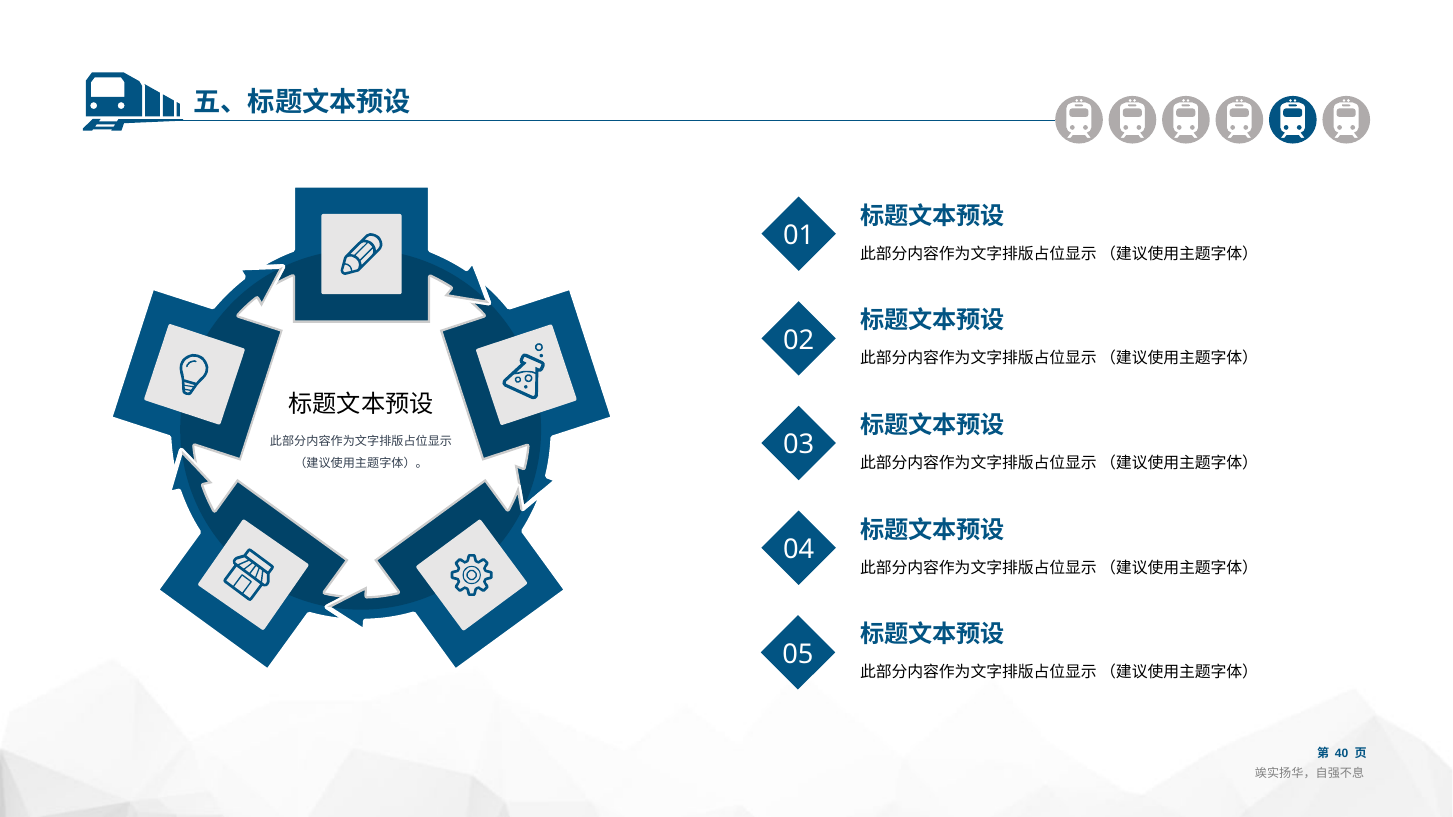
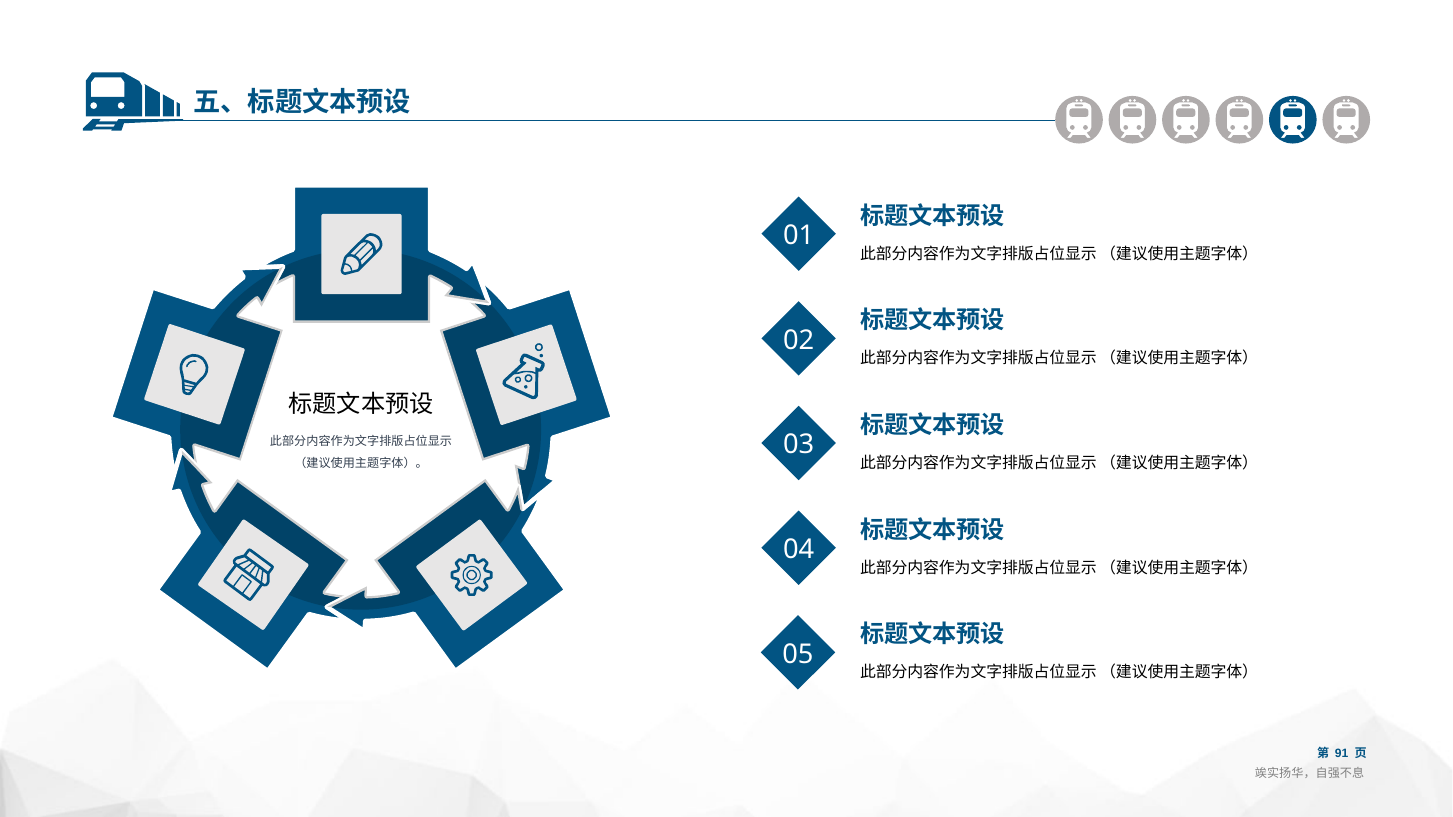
40: 40 -> 91 (1342, 753)
